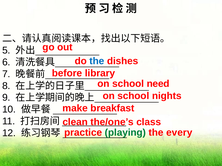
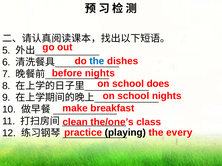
before library: library -> nights (100, 73)
need: need -> does (158, 84)
playing colour: green -> black (125, 133)
